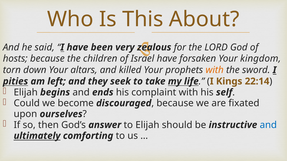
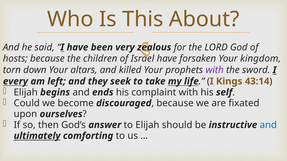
with colour: orange -> purple (215, 70)
pities: pities -> every (15, 82)
22:14: 22:14 -> 43:14 (257, 82)
